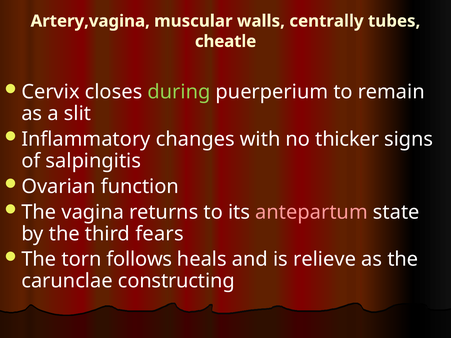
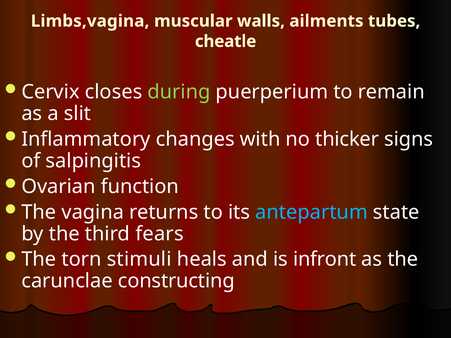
Artery,vagina: Artery,vagina -> Limbs,vagina (90, 21)
centrally: centrally -> ailments (326, 21)
antepartum colour: pink -> light blue (312, 212)
follows: follows -> stimuli (139, 260)
relieve: relieve -> infront (325, 260)
